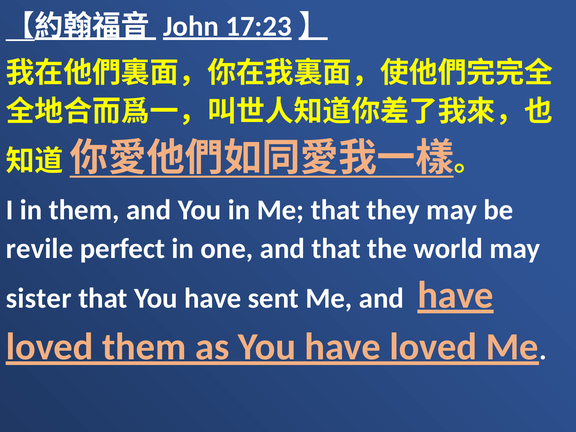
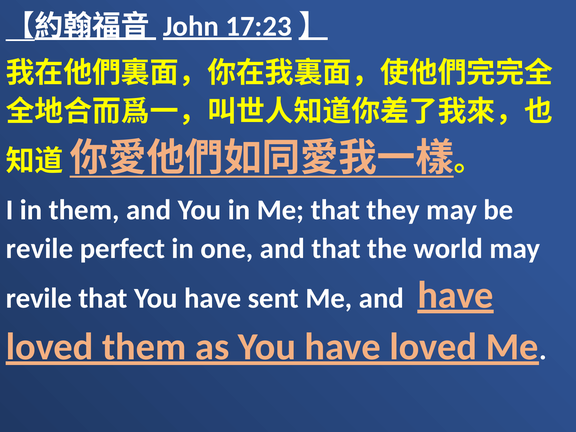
sister: sister -> revile (39, 298)
